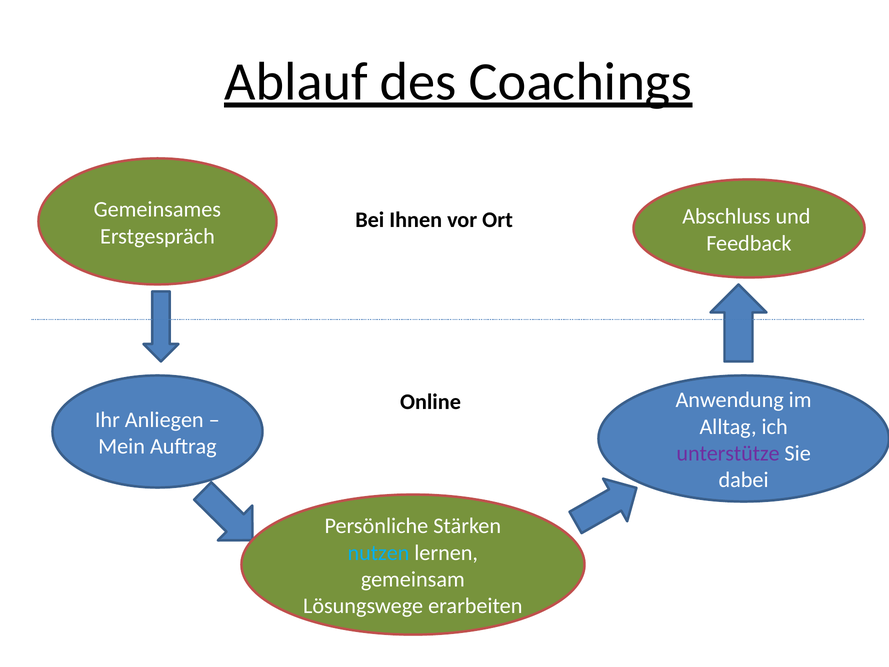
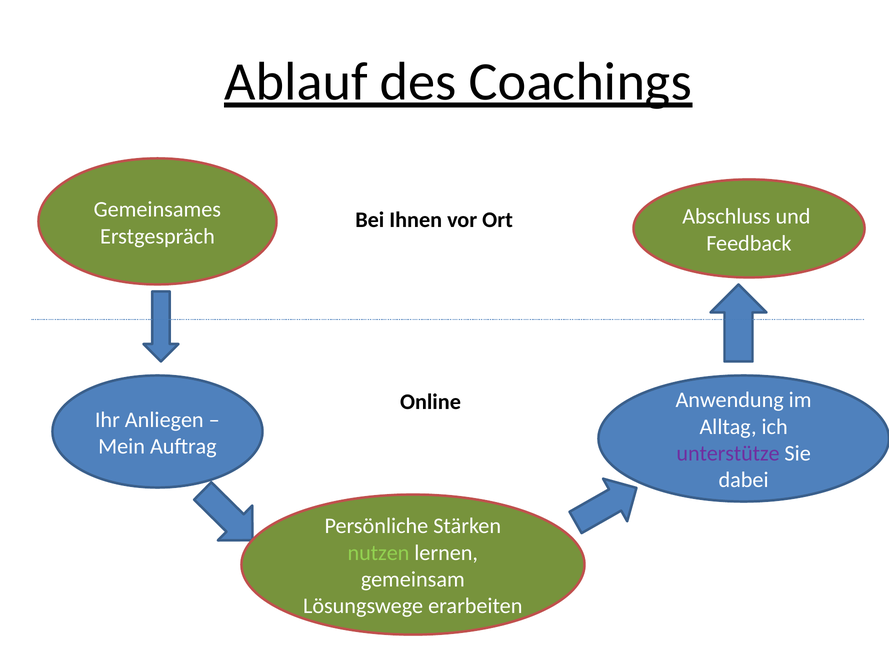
nutzen colour: light blue -> light green (378, 553)
